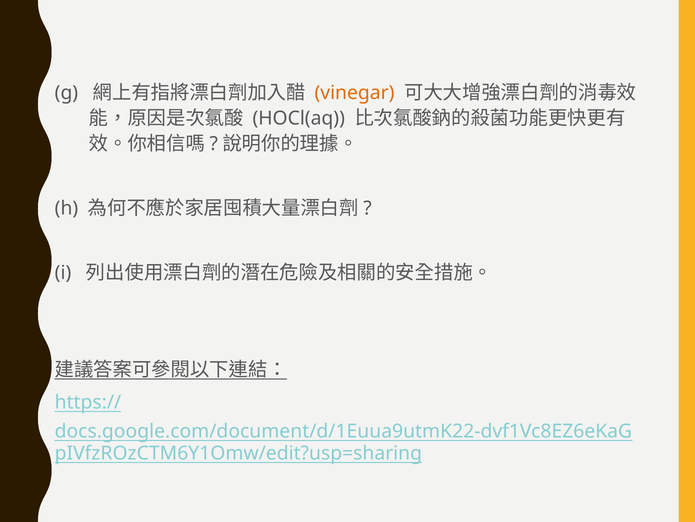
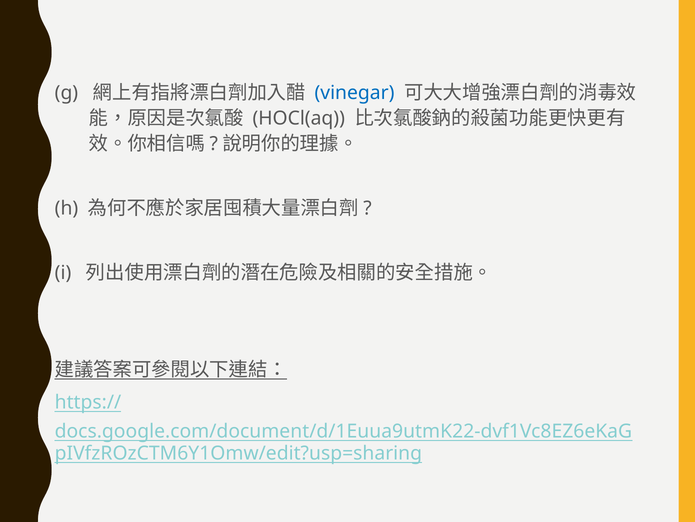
vinegar colour: orange -> blue (354, 93)
